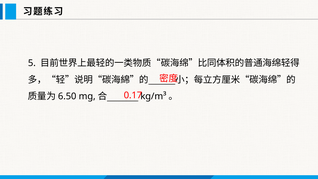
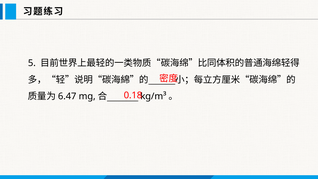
0.17: 0.17 -> 0.18 (133, 95)
6.50: 6.50 -> 6.47 (67, 96)
